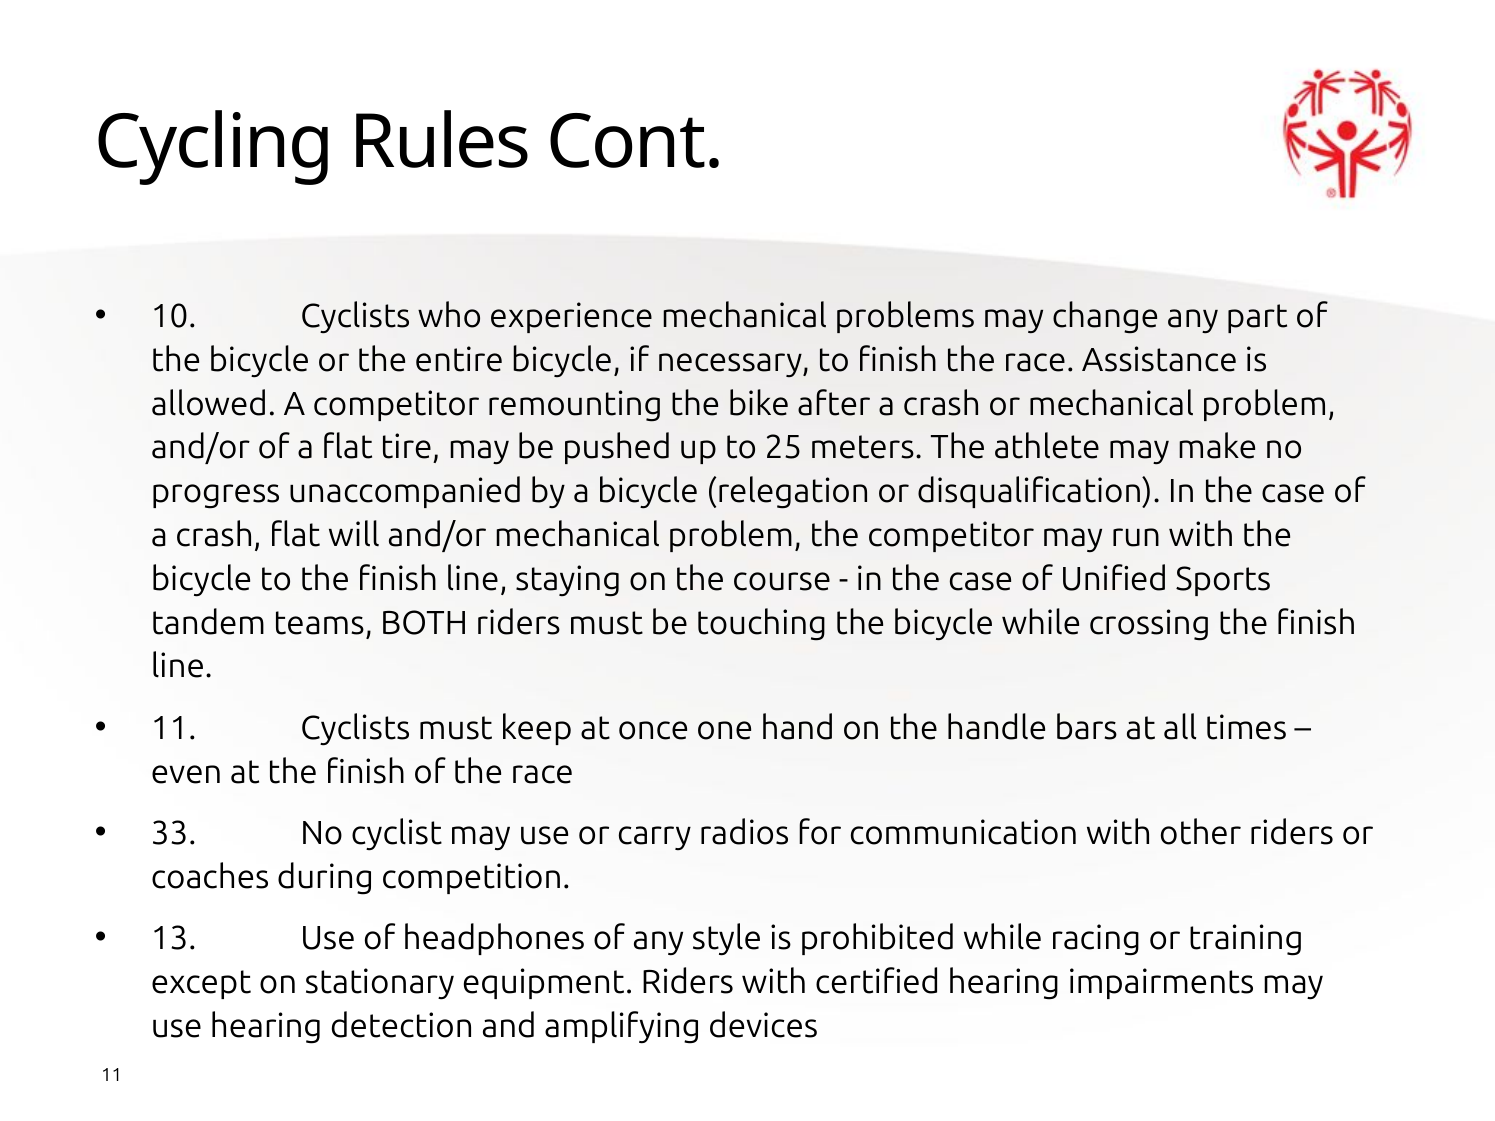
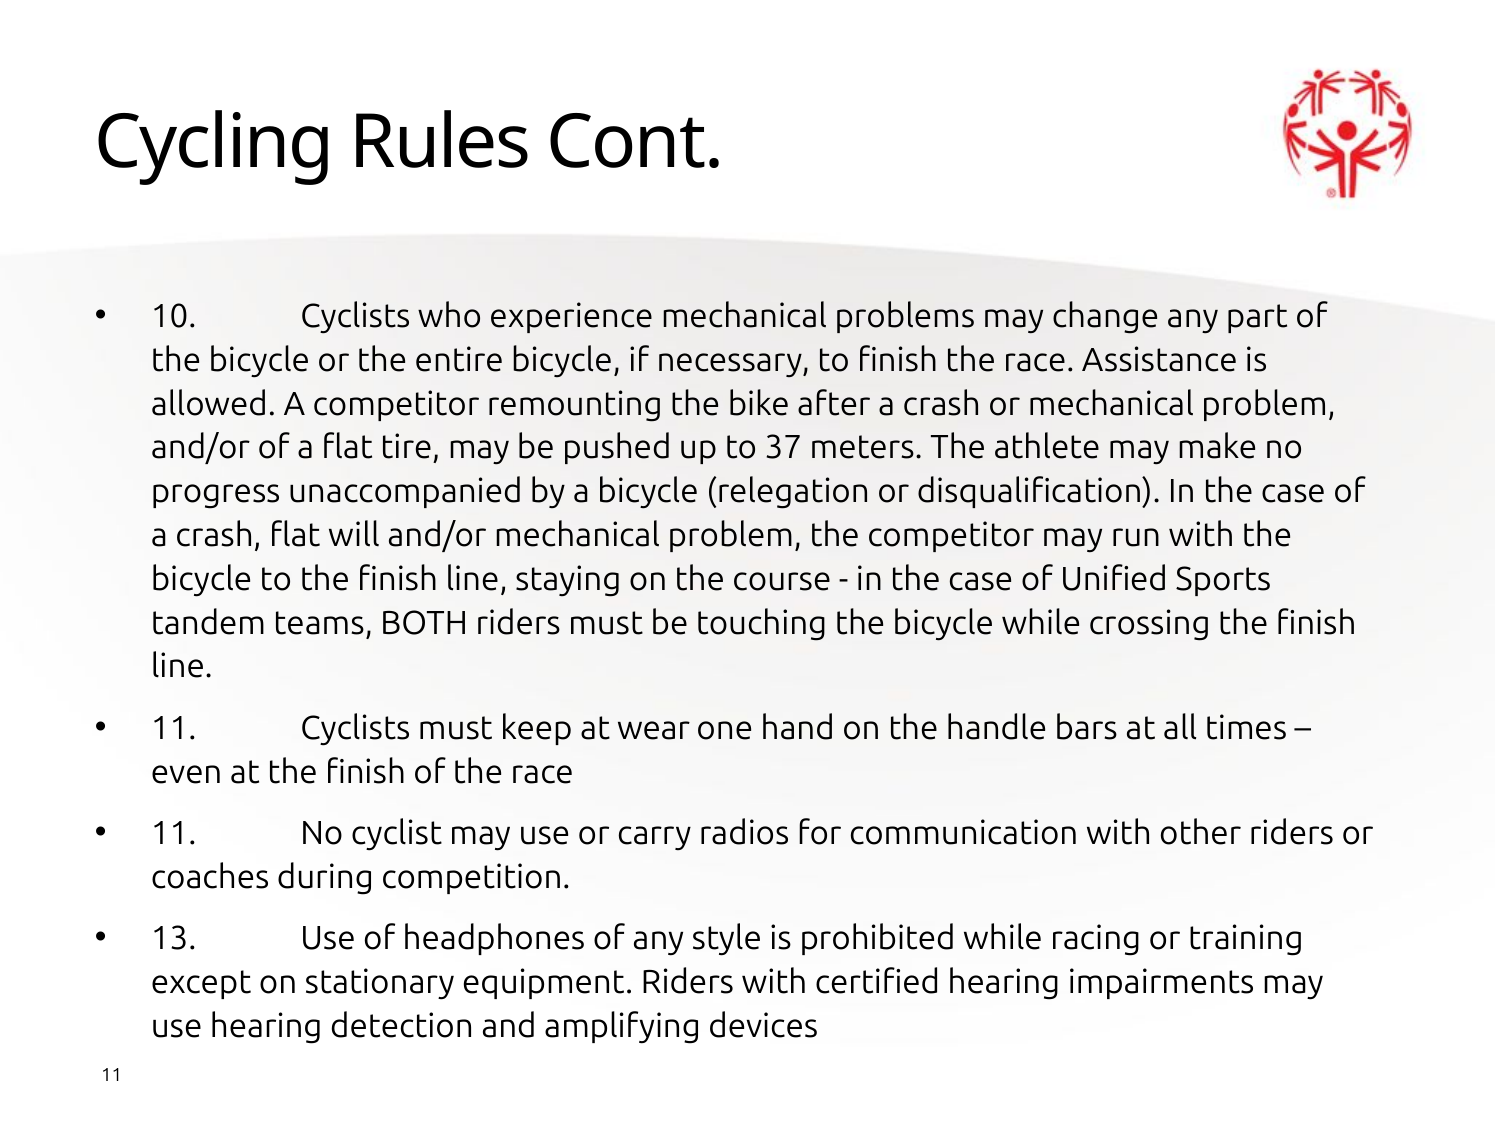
25: 25 -> 37 (783, 448)
once: once -> wear (653, 728)
33: 33 -> 11 (174, 834)
